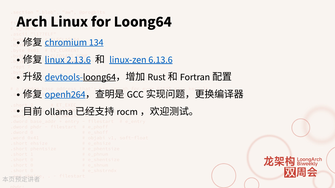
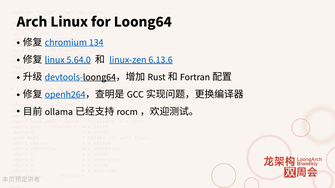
2.13.6: 2.13.6 -> 5.64.0 (79, 60)
